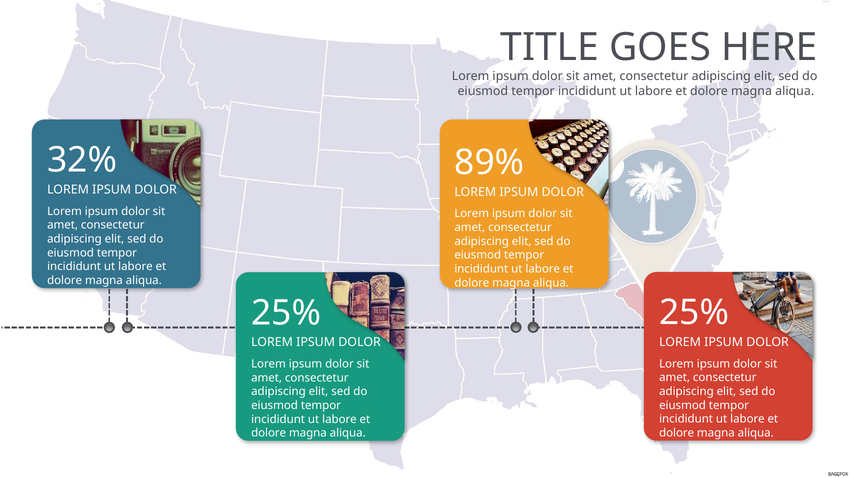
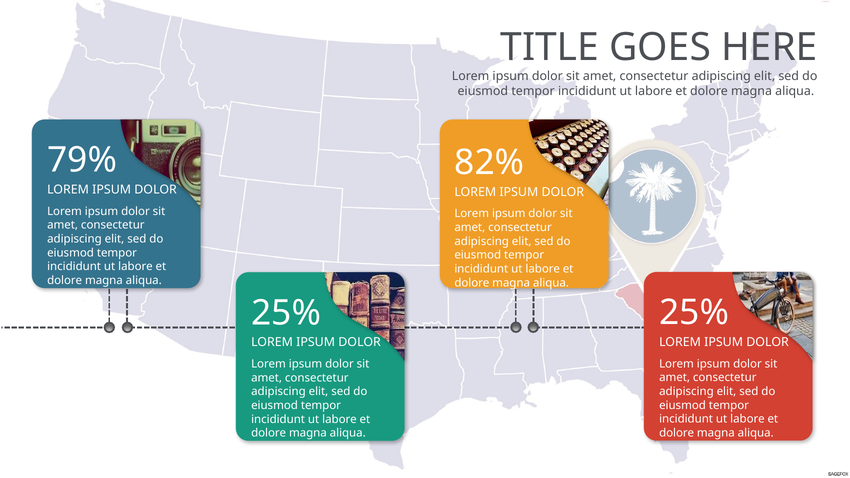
32%: 32% -> 79% (82, 160)
89%: 89% -> 82% (489, 163)
